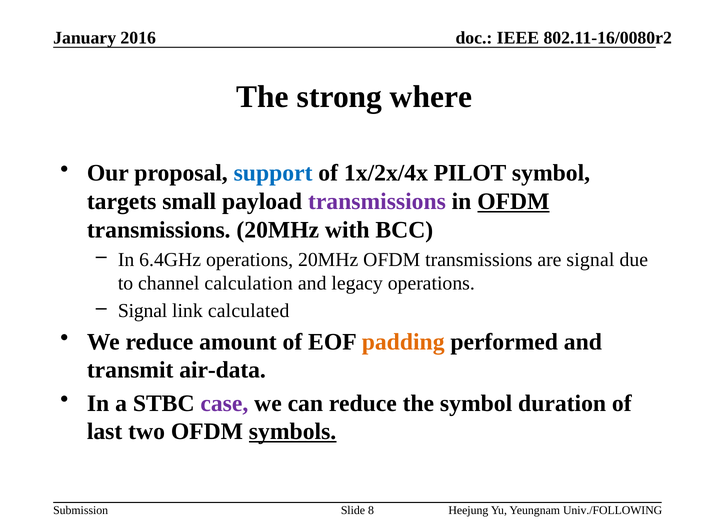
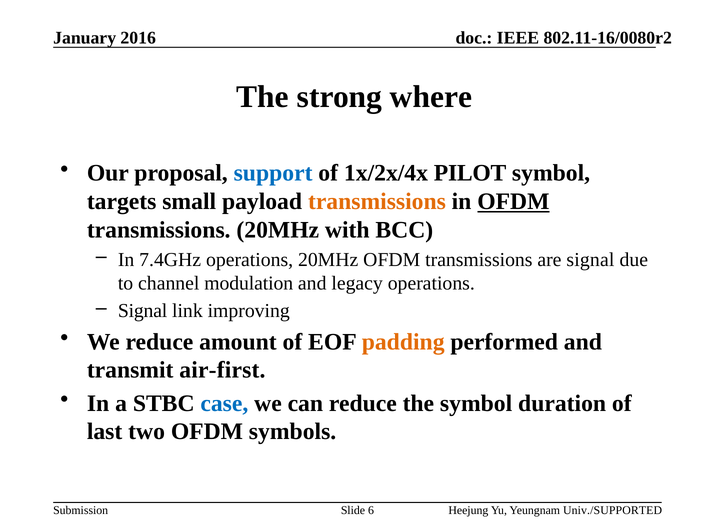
transmissions colour: purple -> orange (377, 201)
6.4GHz: 6.4GHz -> 7.4GHz (170, 259)
calculation: calculation -> modulation (249, 283)
calculated: calculated -> improving (249, 311)
air-data: air-data -> air-first (222, 370)
case colour: purple -> blue (224, 403)
symbols underline: present -> none (293, 431)
8: 8 -> 6 (371, 510)
Univ./FOLLOWING: Univ./FOLLOWING -> Univ./SUPPORTED (613, 510)
